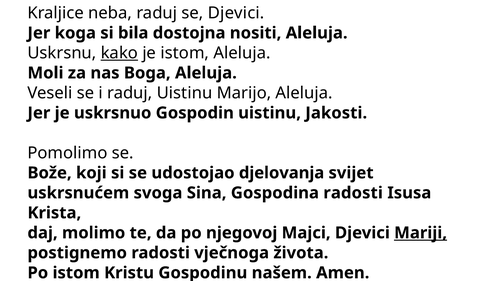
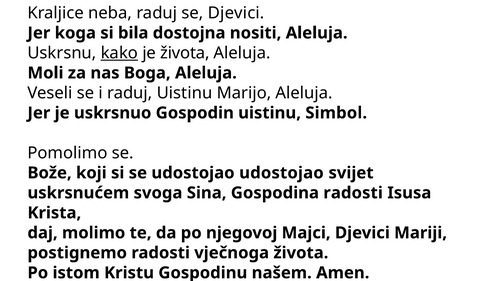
je istom: istom -> života (185, 53)
Jakosti: Jakosti -> Simbol (336, 113)
udostojao djelovanja: djelovanja -> udostojao (281, 173)
Mariji underline: present -> none (421, 233)
